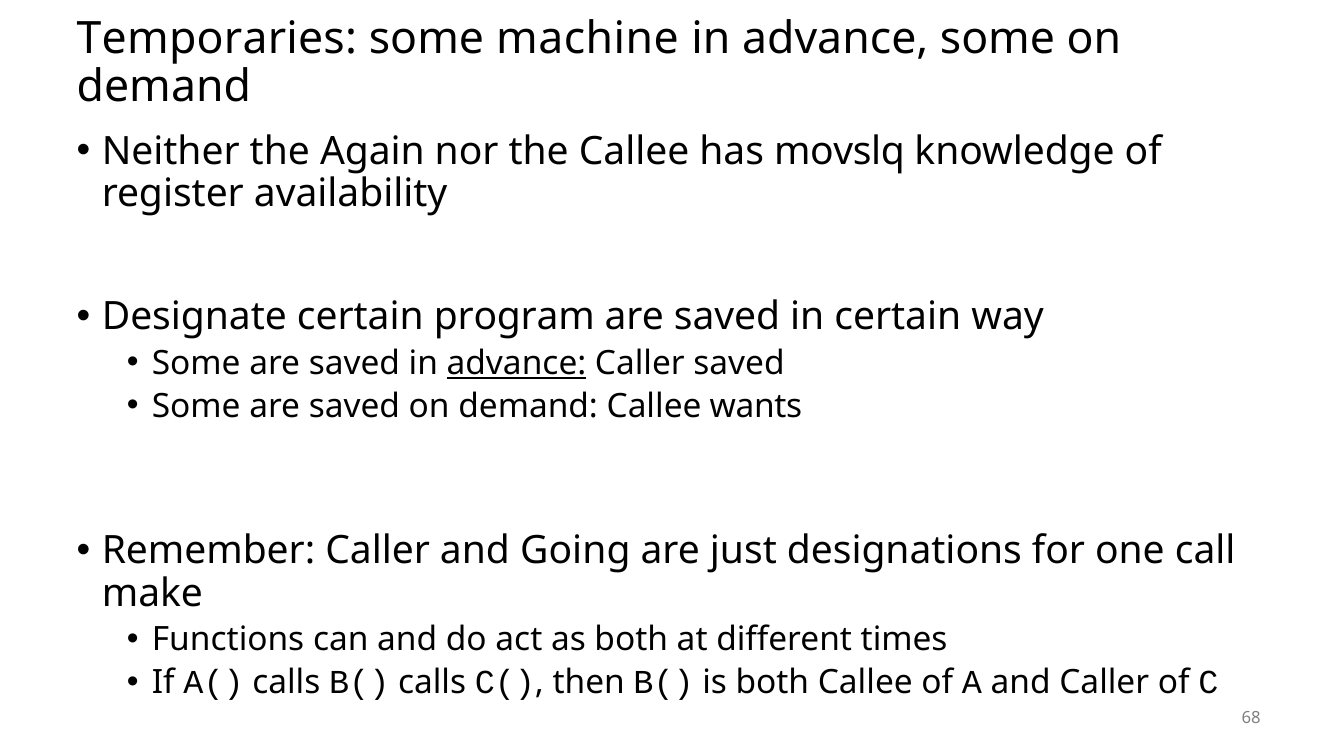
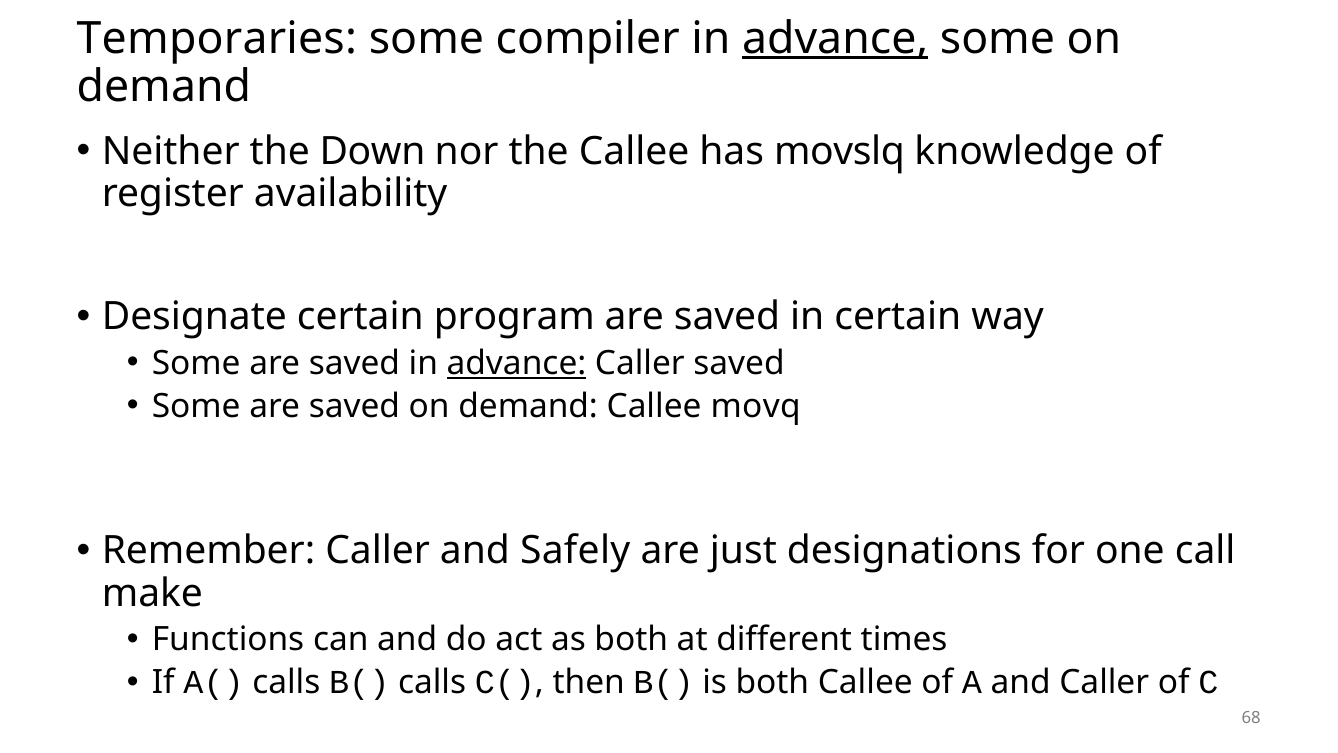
machine: machine -> compiler (588, 38)
advance underline: none -> present (835, 38)
Again: Again -> Down (373, 151)
wants: wants -> movq (756, 406)
Going: Going -> Safely (575, 551)
